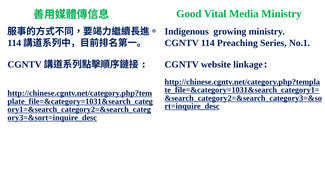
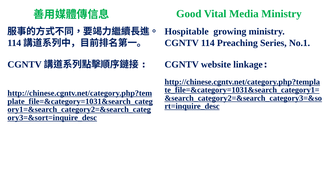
Indigenous: Indigenous -> Hospitable (187, 32)
